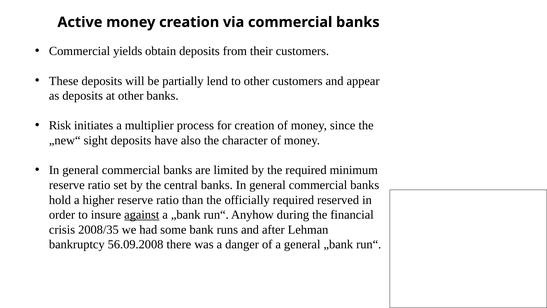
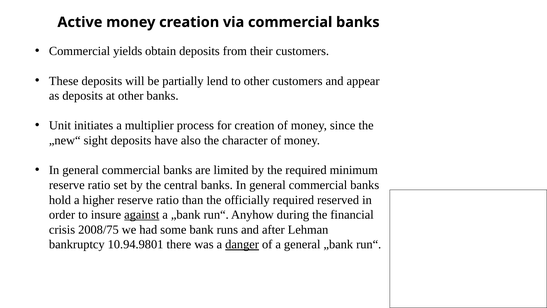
Risk: Risk -> Unit (60, 125)
2008/35: 2008/35 -> 2008/75 (98, 229)
56.09.2008: 56.09.2008 -> 10.94.9801 (136, 244)
danger underline: none -> present (242, 244)
